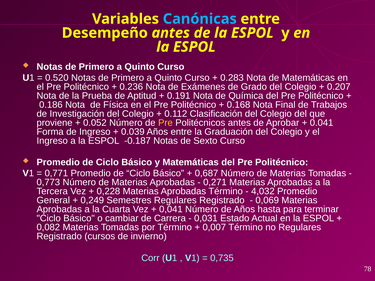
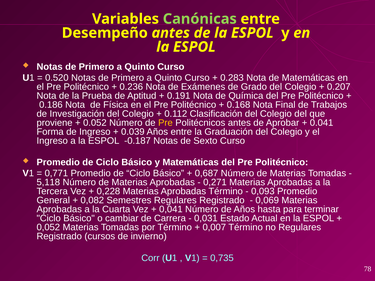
Canónicas colour: light blue -> light green (200, 19)
0,773: 0,773 -> 5,118 (48, 182)
4,032: 4,032 -> 0,093 (263, 191)
0,249: 0,249 -> 0,082 (92, 200)
0,082: 0,082 -> 0,052 (48, 227)
